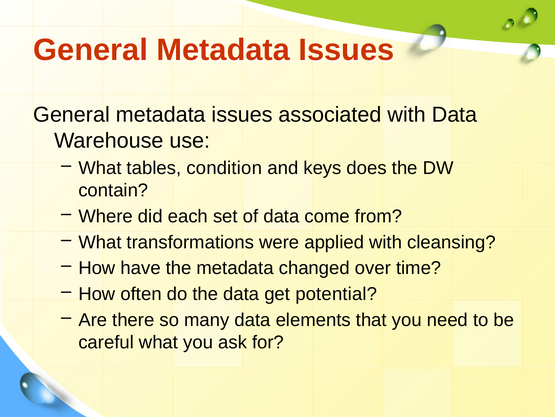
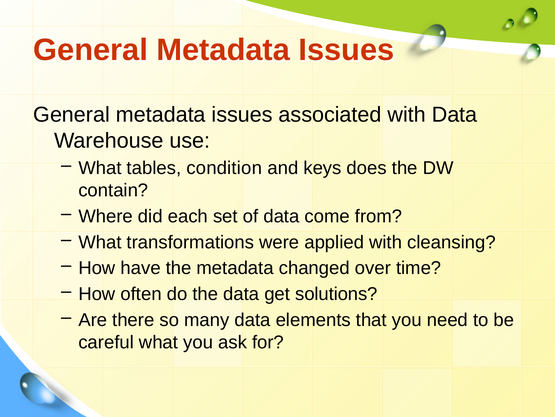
potential: potential -> solutions (336, 294)
